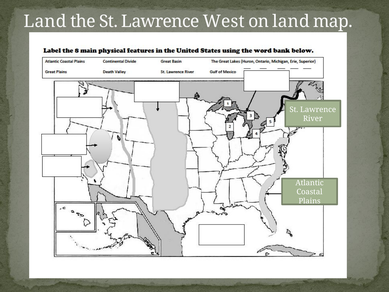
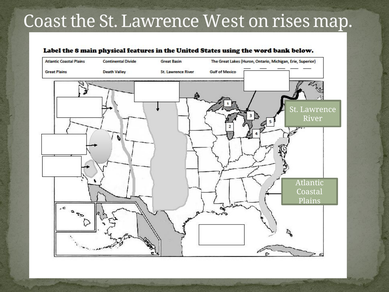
Land: Land -> Coast (45, 21)
on land: land -> rises (291, 21)
